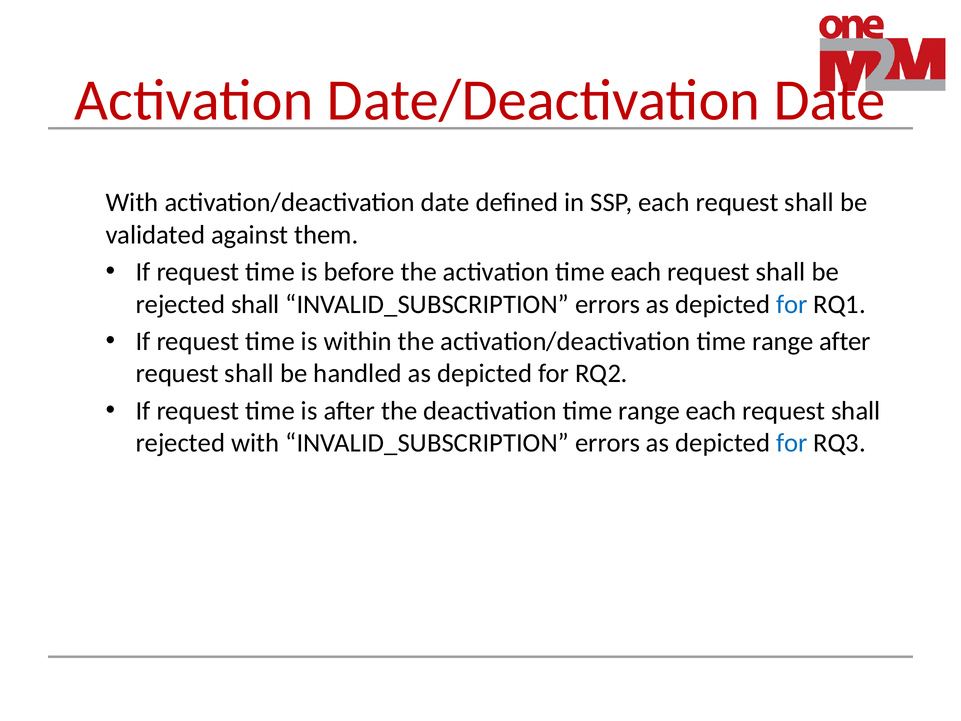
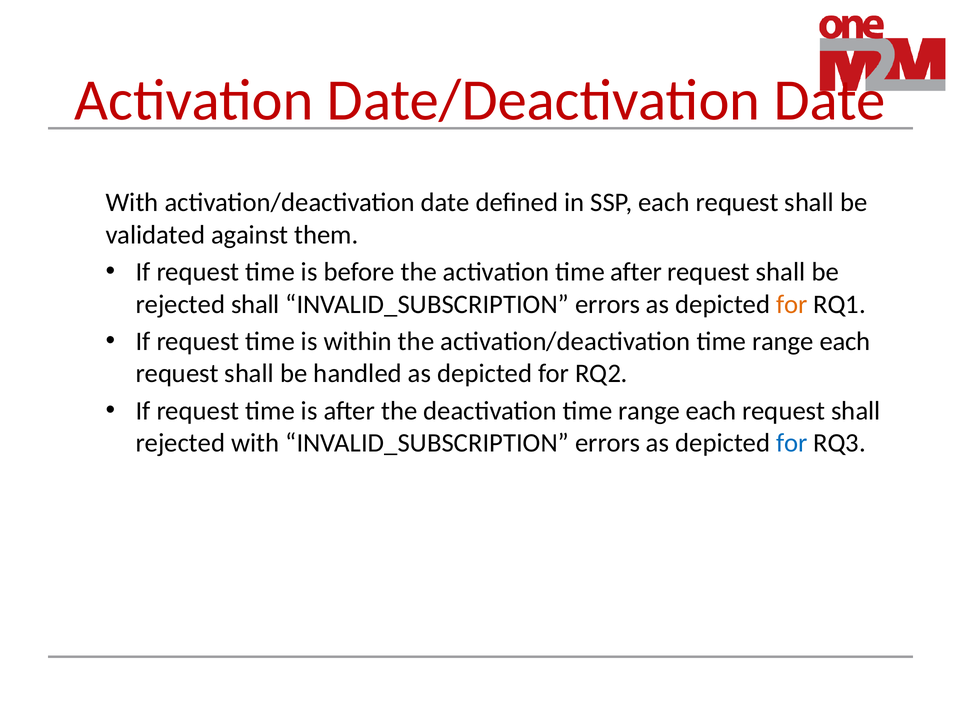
time each: each -> after (636, 272)
for colour: blue -> orange (792, 304)
activation/deactivation time range after: after -> each (845, 341)
